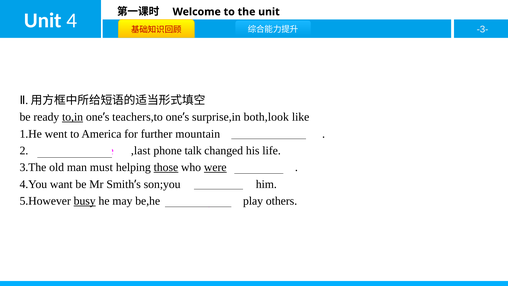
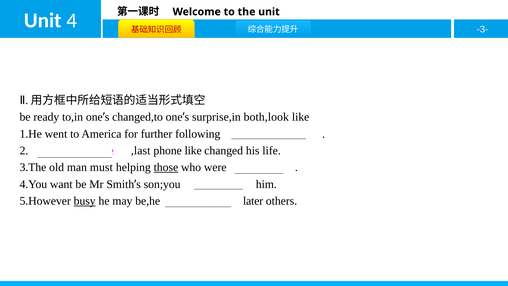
to,in underline: present -> none (73, 117)
teachers,to: teachers,to -> changed,to (138, 117)
mountain: mountain -> following (198, 134)
phone talk: talk -> like (193, 151)
were underline: present -> none (215, 167)
play: play -> later (253, 201)
